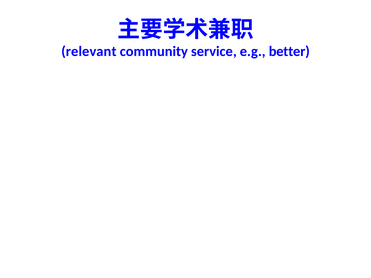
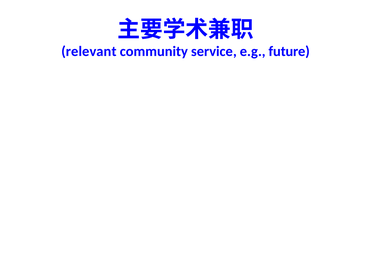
better: better -> future (289, 51)
